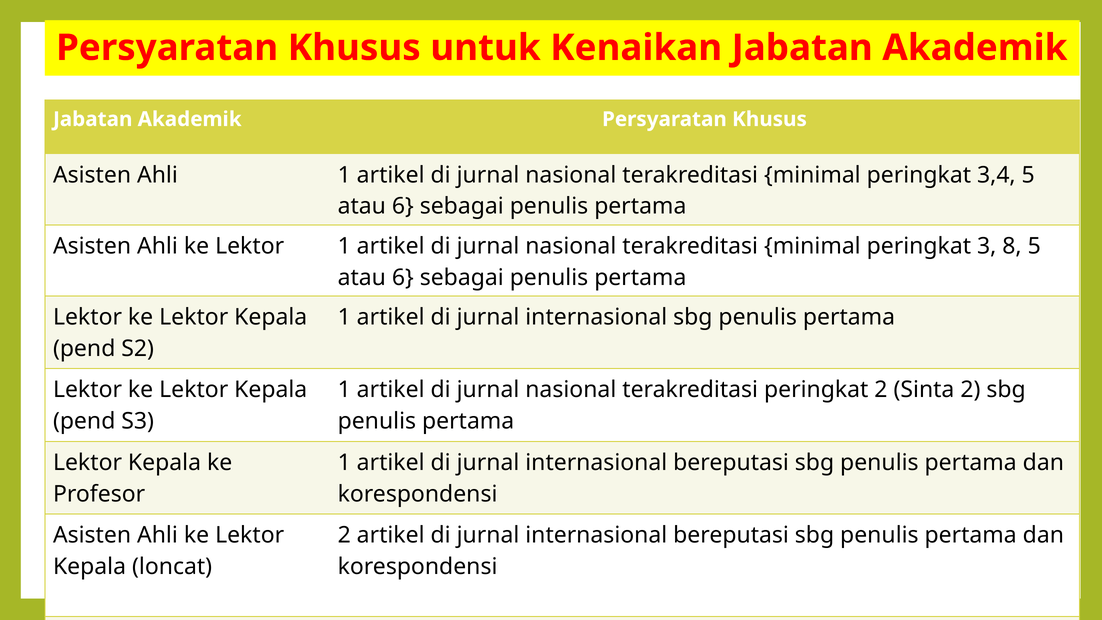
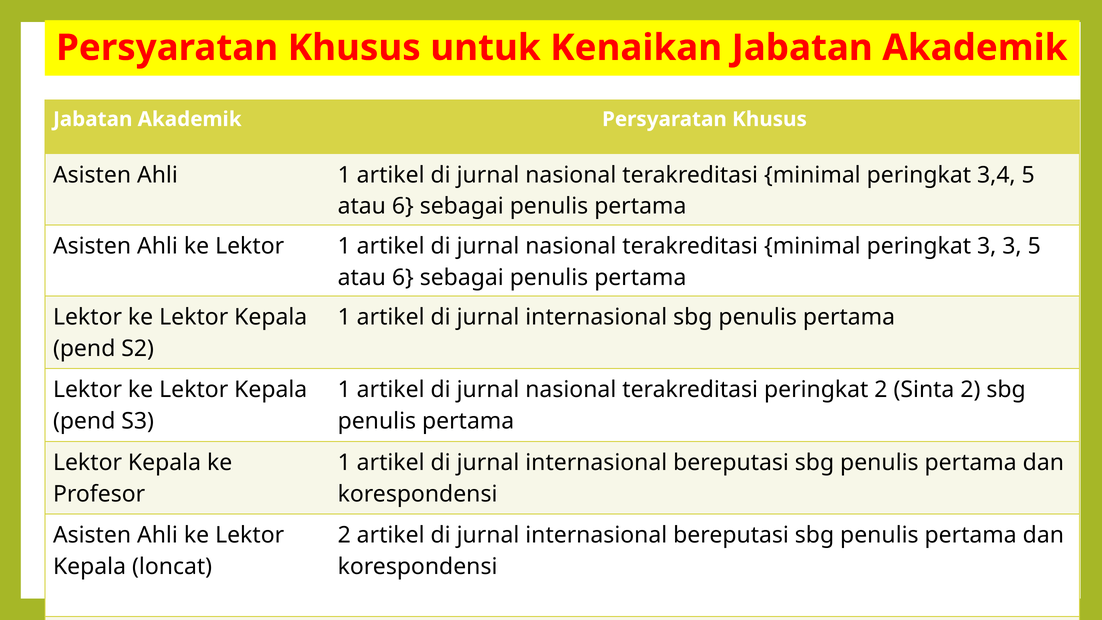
3 8: 8 -> 3 (1012, 246)
